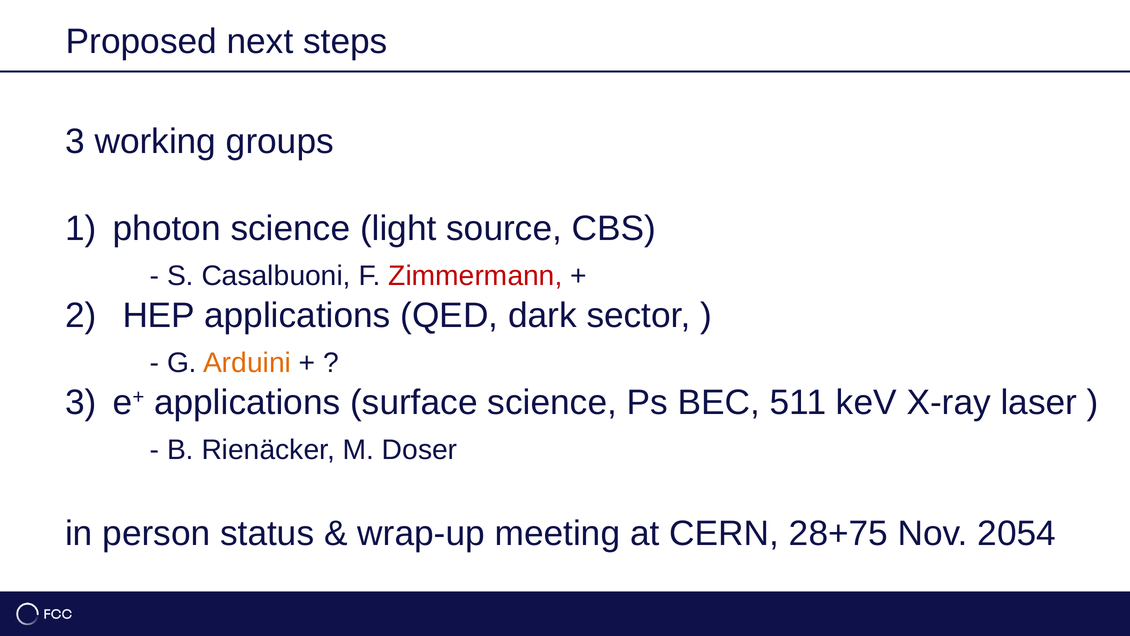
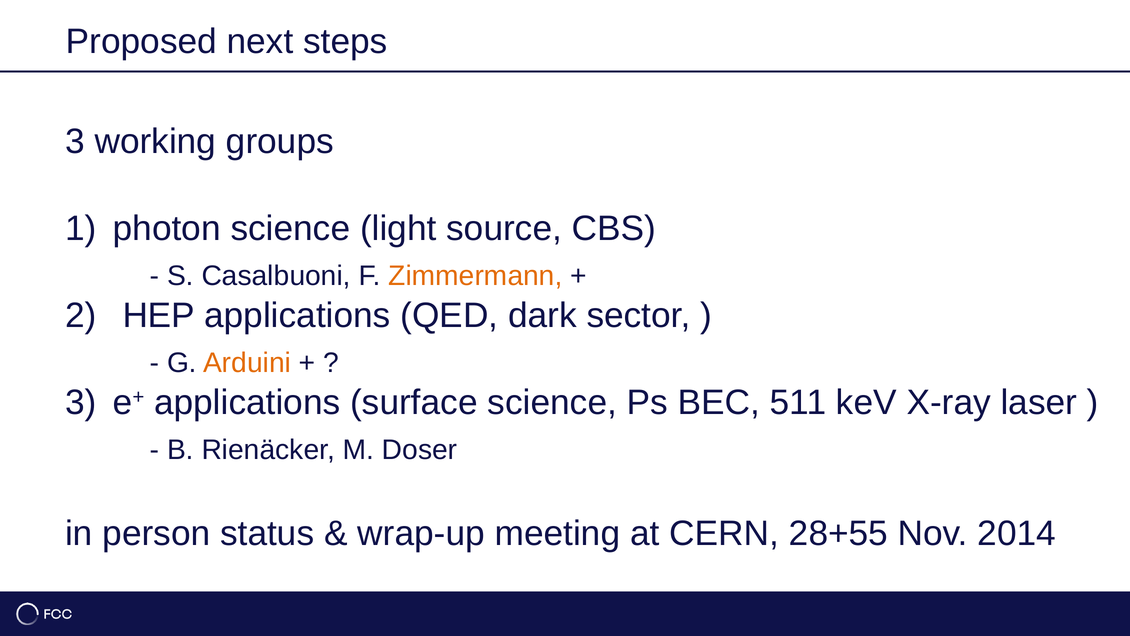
Zimmermann colour: red -> orange (475, 276)
28+75: 28+75 -> 28+55 (838, 533)
2054: 2054 -> 2014 (1017, 533)
